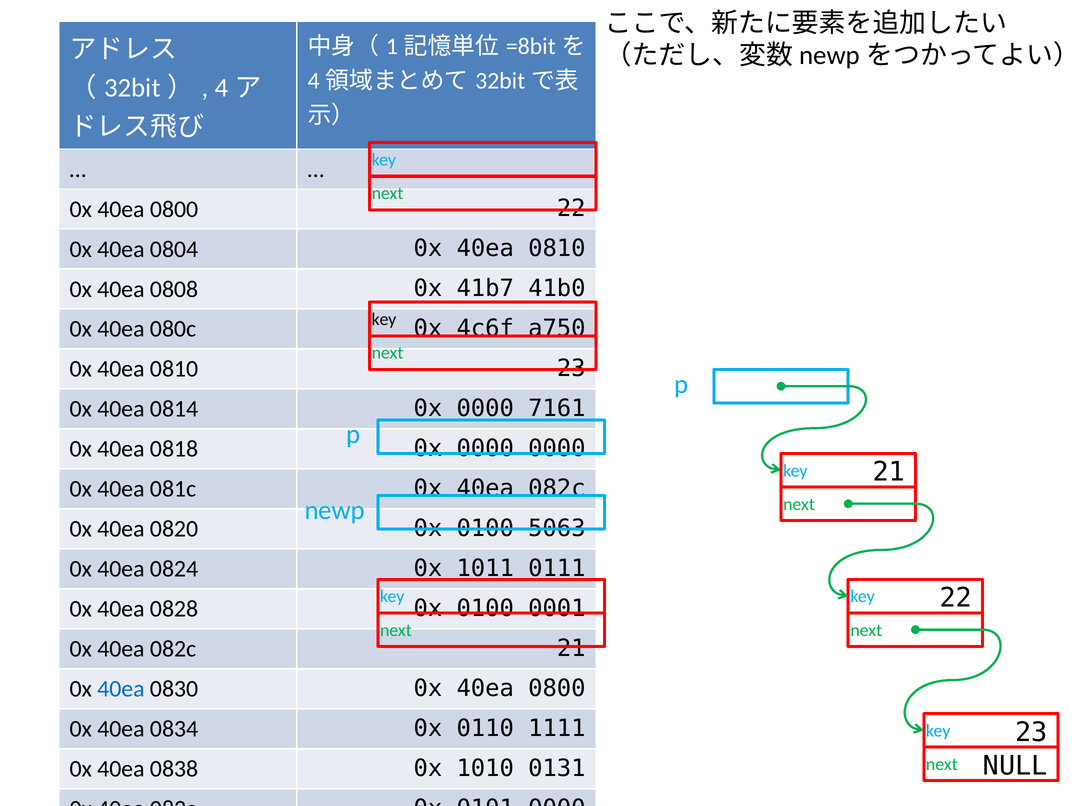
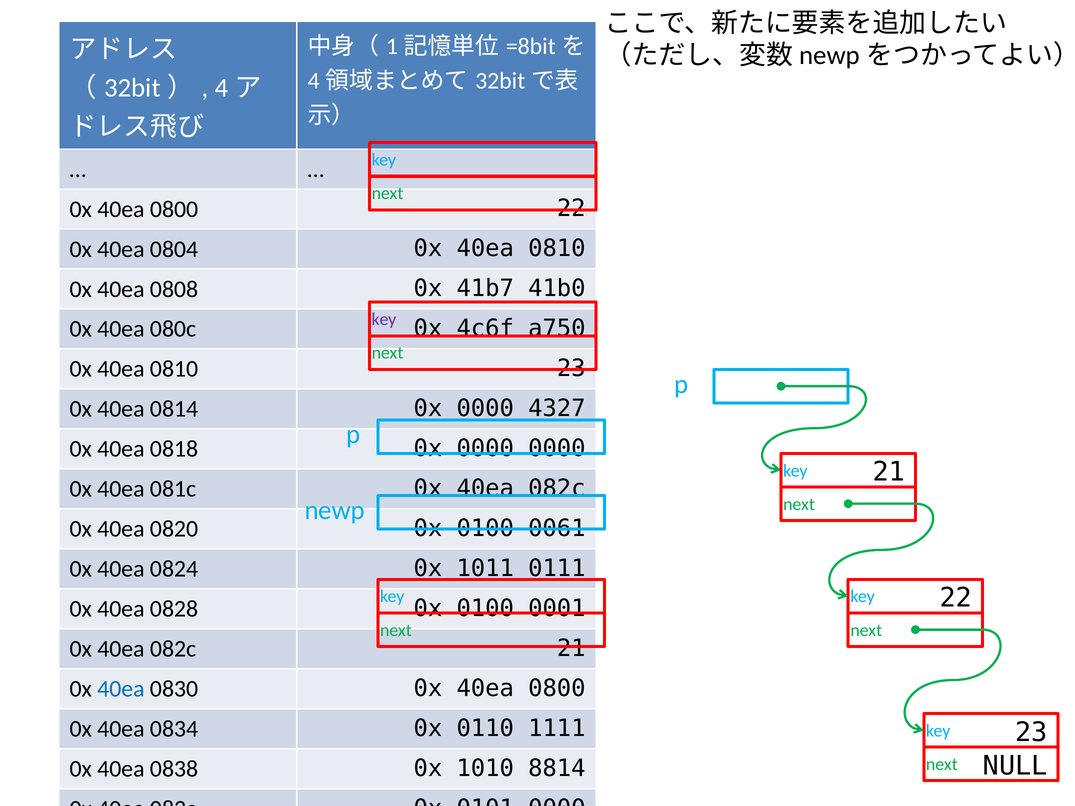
key colour: black -> purple (384, 320)
7161: 7161 -> 4327 (557, 408)
5063: 5063 -> 0061 (557, 528)
0131: 0131 -> 8814 (557, 768)
